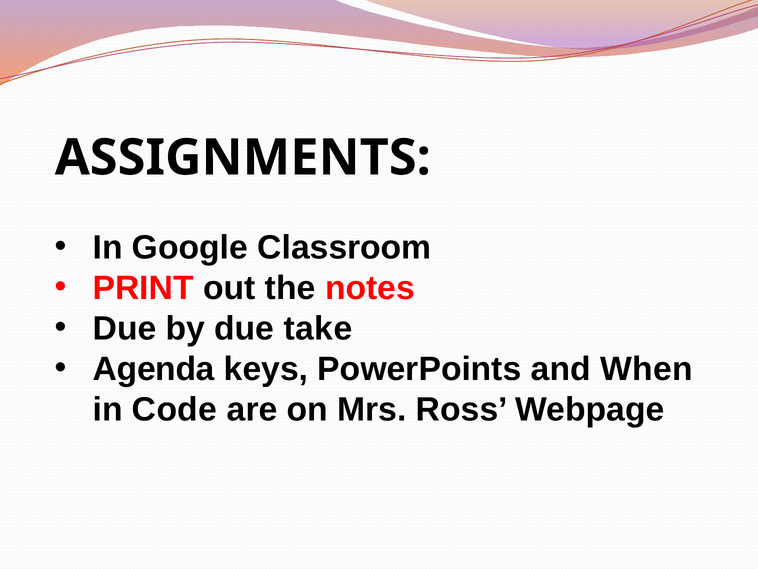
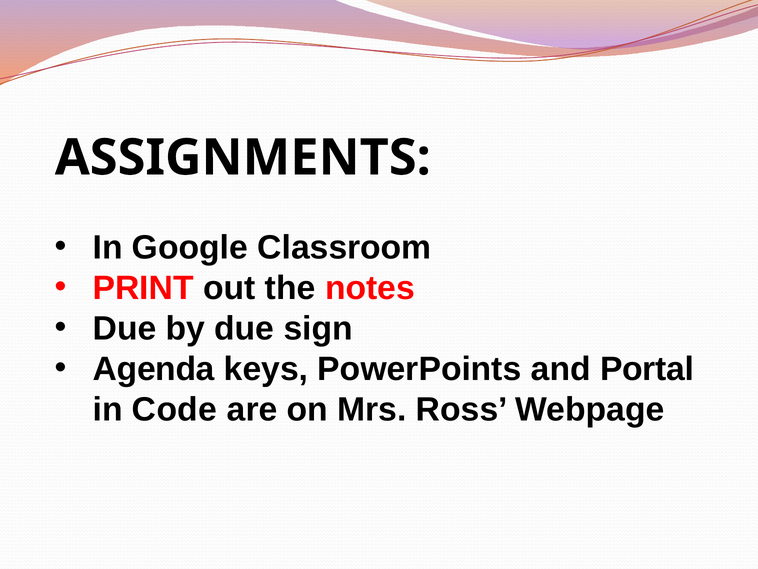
take: take -> sign (318, 328)
When: When -> Portal (647, 369)
